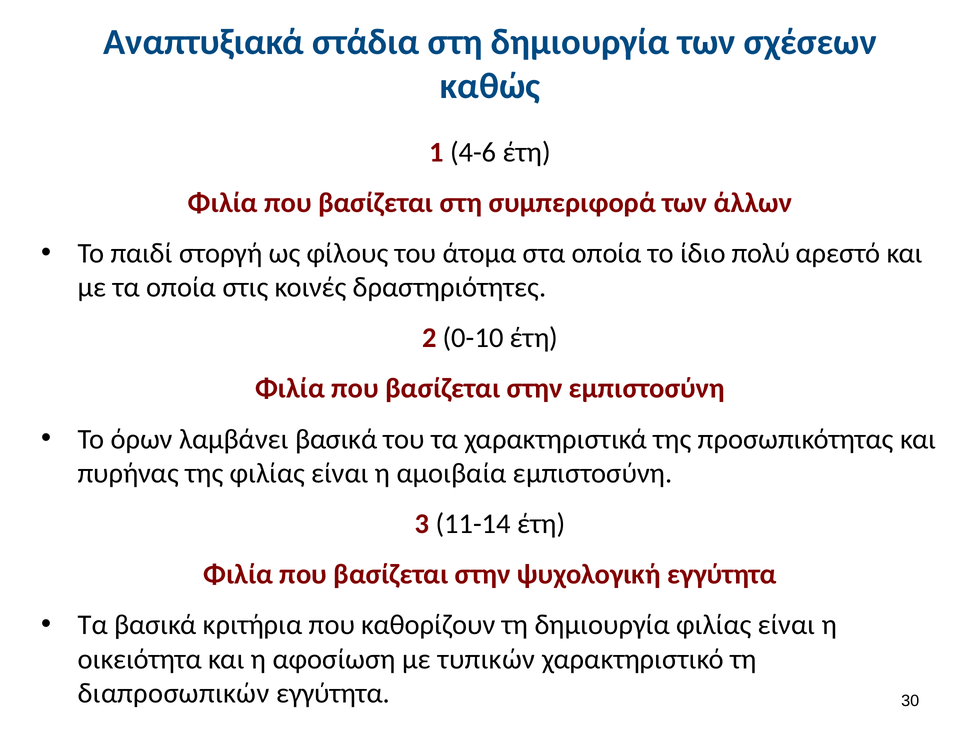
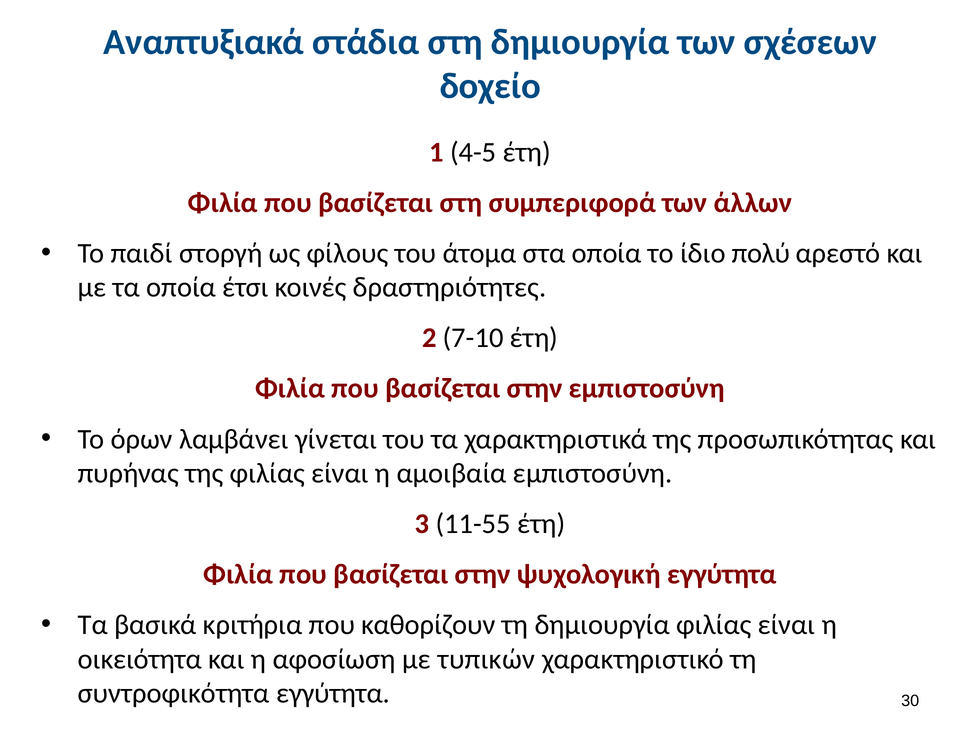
καθώς: καθώς -> δοχείο (490, 86)
4-6: 4-6 -> 4-5 (473, 152)
στις: στις -> έτσι (246, 287)
0-10: 0-10 -> 7-10 (473, 338)
λαμβάνει βασικά: βασικά -> γίνεται (336, 439)
11-14: 11-14 -> 11-55 (473, 524)
διαπροσωπικών: διαπροσωπικών -> συντροφικότητα (174, 693)
